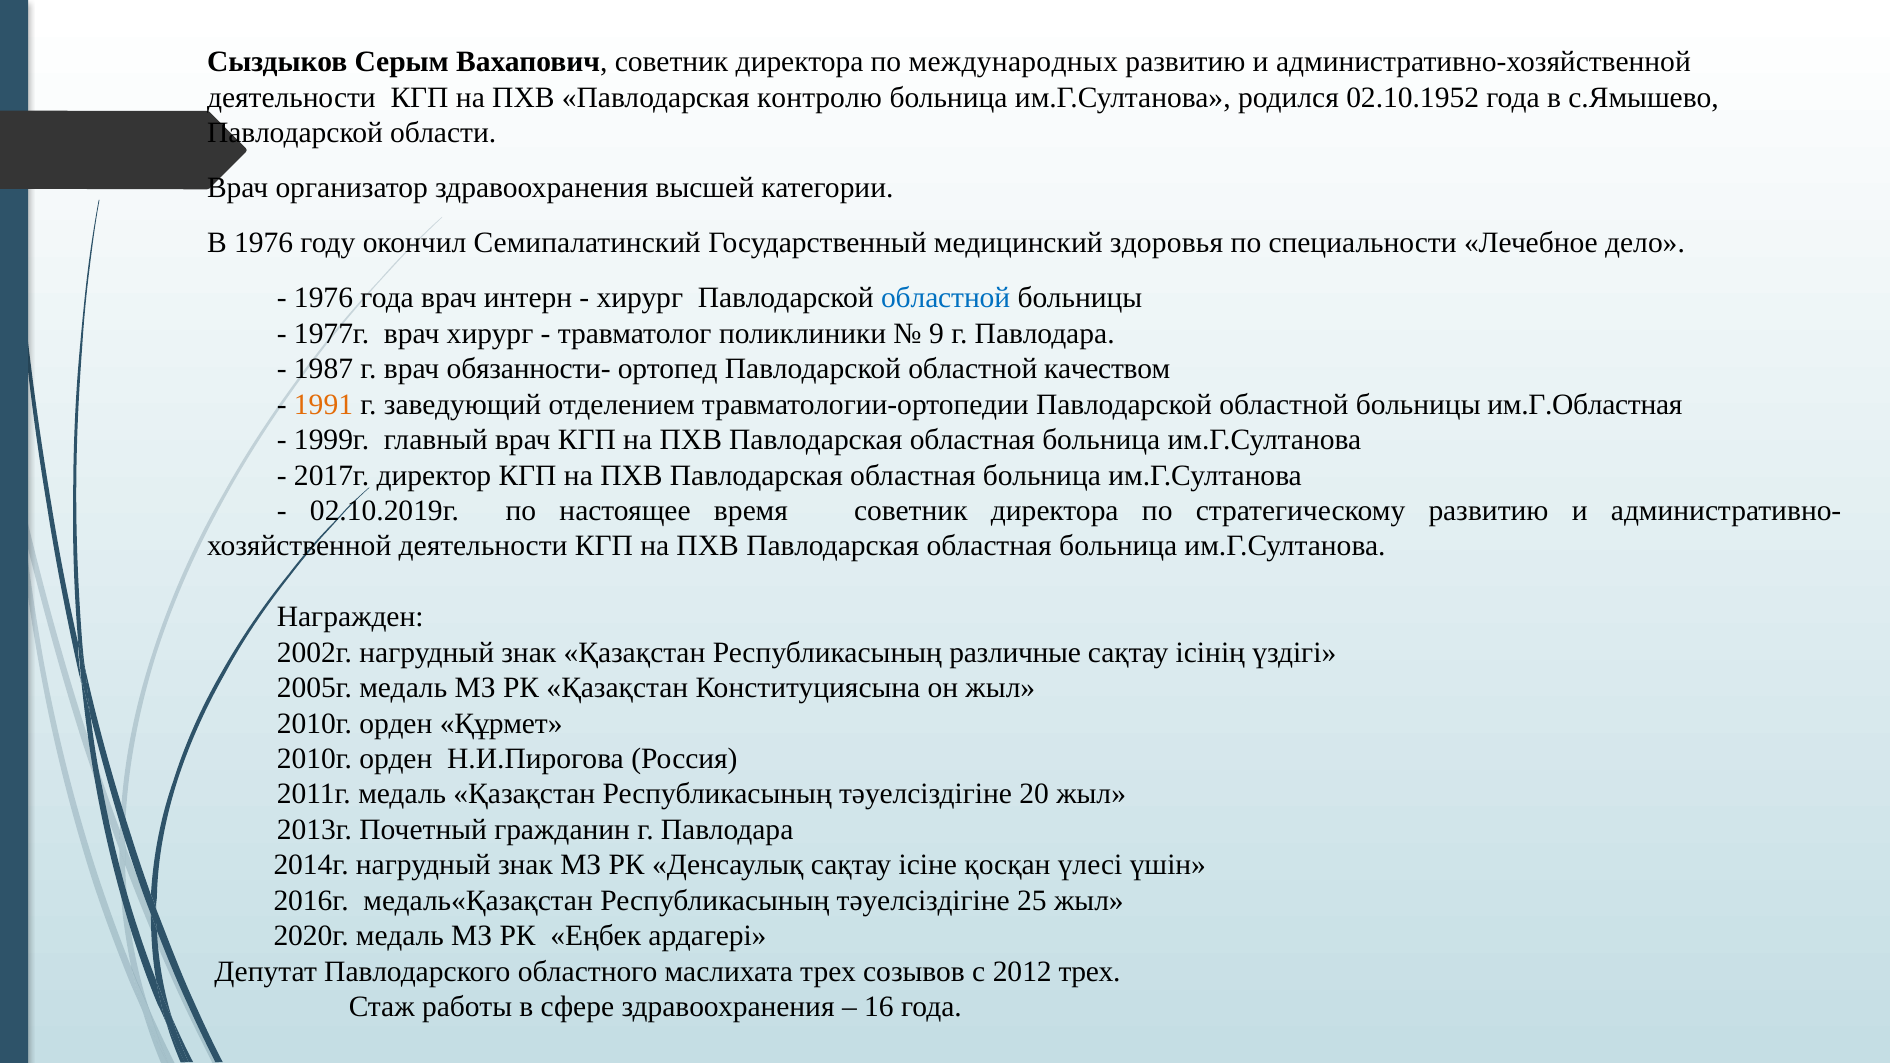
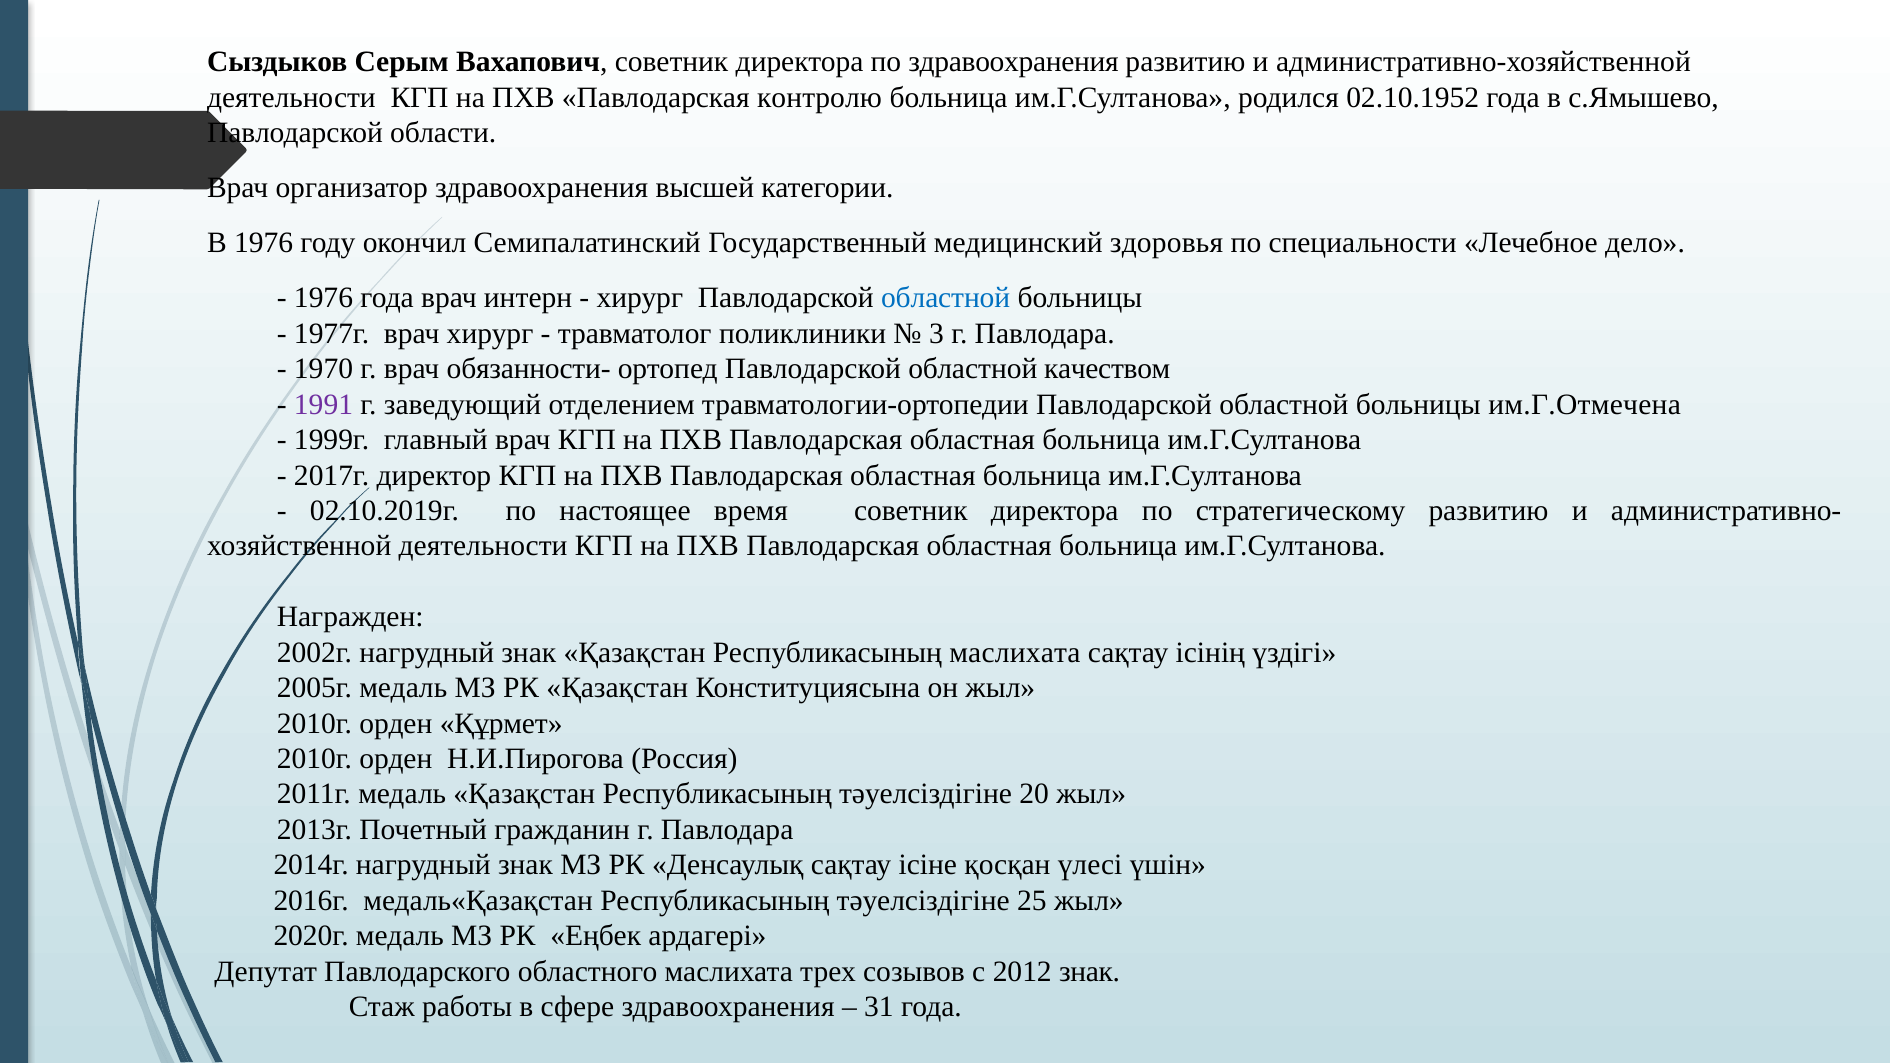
по международных: международных -> здравоохранения (1014, 62)
9: 9 -> 3 (937, 334)
1987: 1987 -> 1970 (323, 369)
1991 colour: orange -> purple (323, 404)
им.Г.Областная: им.Г.Областная -> им.Г.Отмечена (1585, 404)
Республикасының различные: различные -> маслихата (1015, 653)
2012 трех: трех -> знак (1090, 971)
16: 16 -> 31 (879, 1007)
